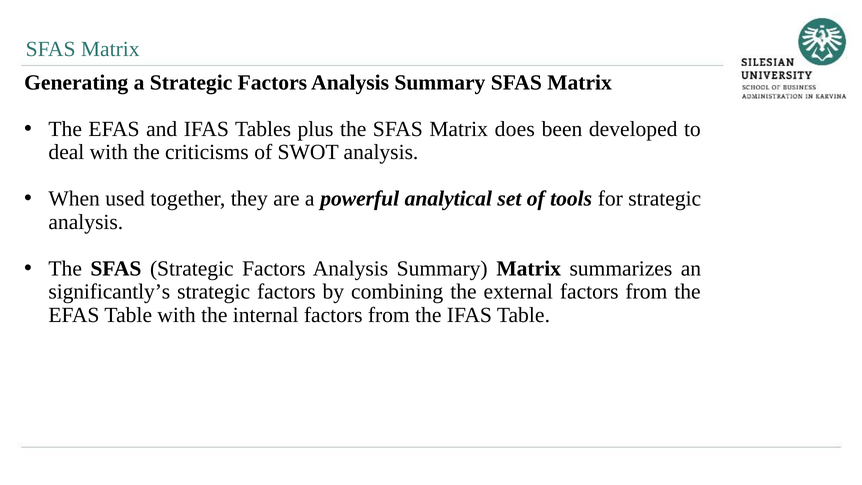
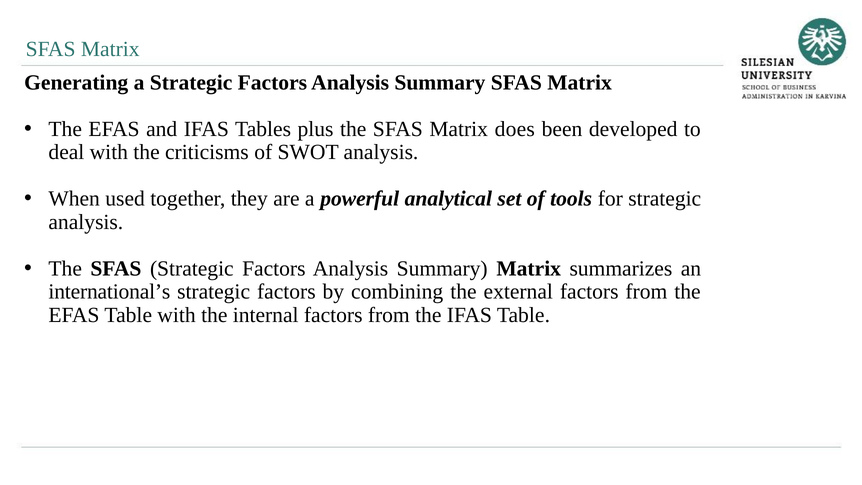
significantly’s: significantly’s -> international’s (109, 292)
